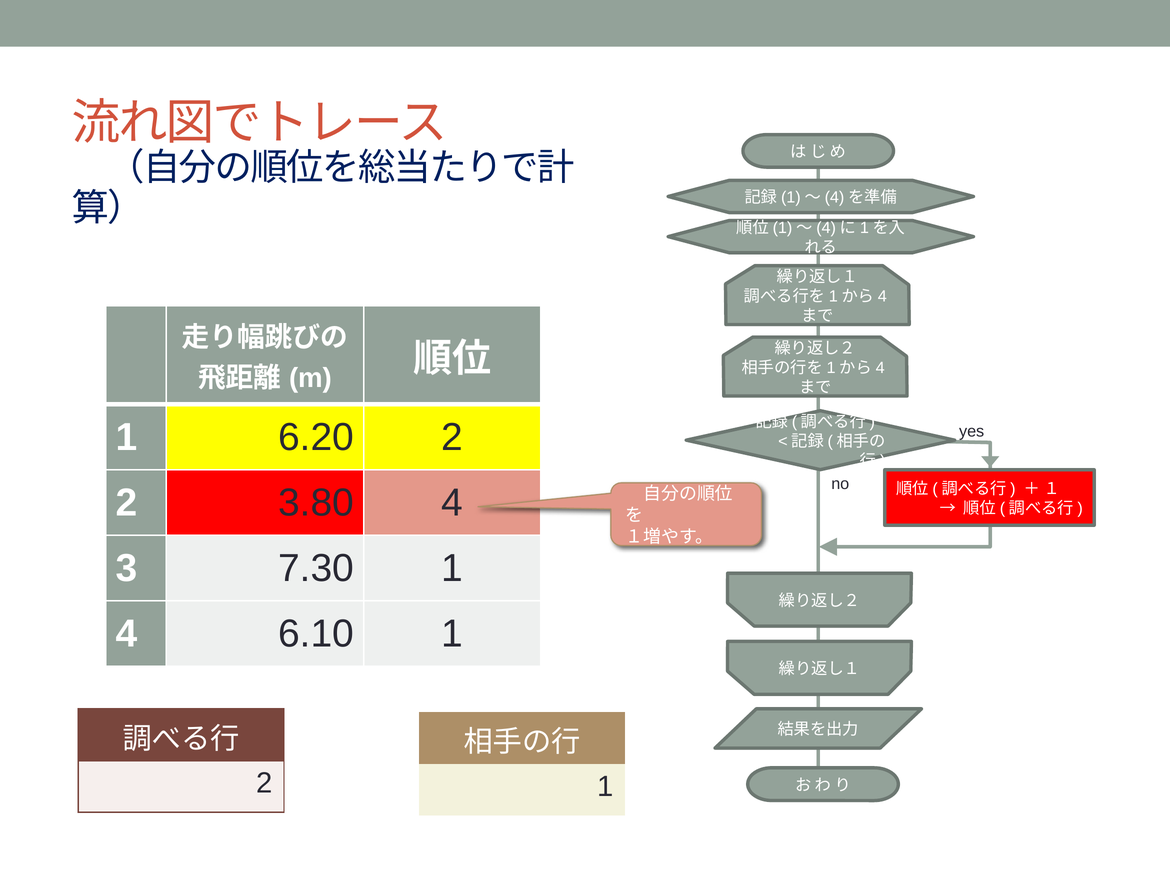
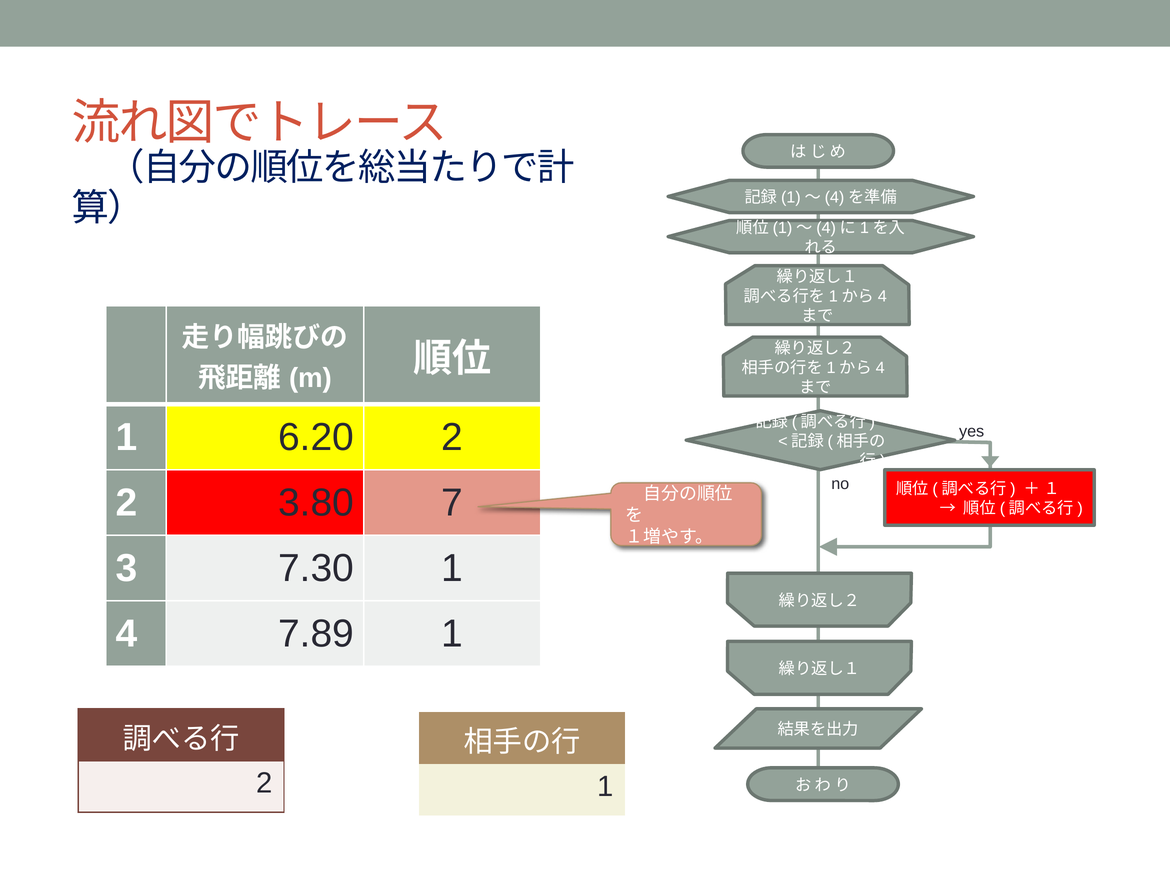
3.80 4: 4 -> 7 (452, 503)
6.10: 6.10 -> 7.89 (316, 634)
